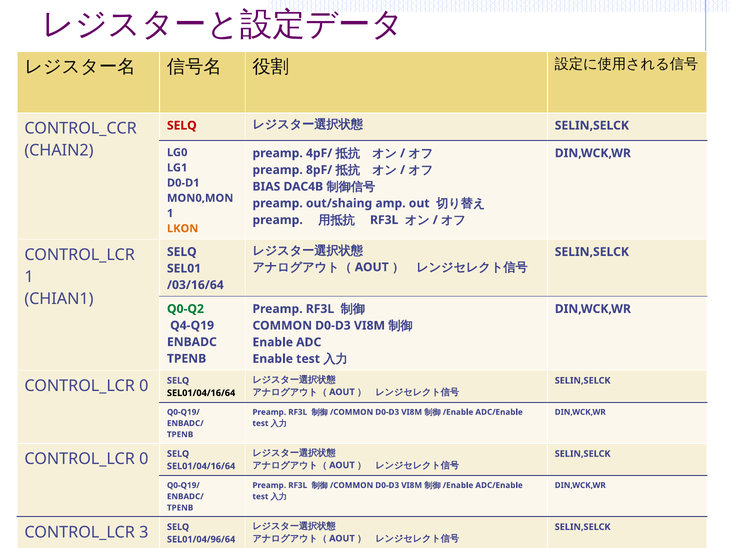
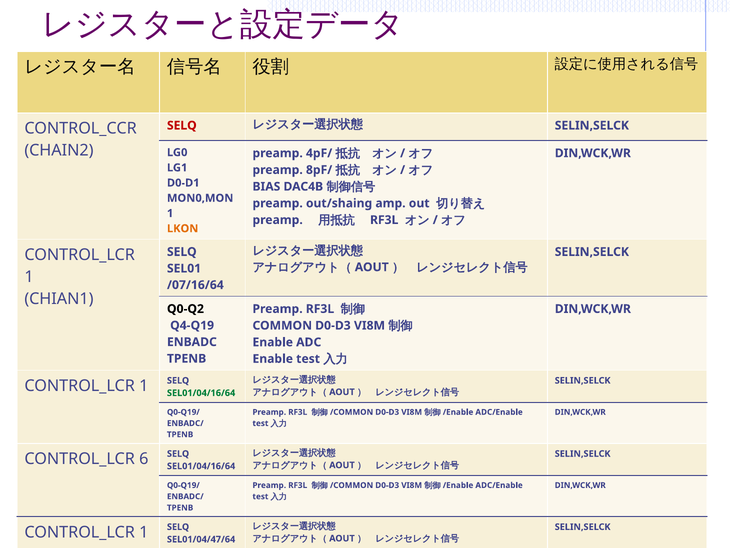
/03/16/64: /03/16/64 -> /07/16/64 (195, 285)
Q0-Q2 colour: green -> black (185, 309)
0: 0 -> 1 (144, 385)
SEL01/04/16/64 colour: black -> green (201, 393)
0: 0 -> 6 (144, 459)
3: 3 -> 1 (144, 532)
SEL01/04/96/64: SEL01/04/96/64 -> SEL01/04/47/64 (201, 539)
